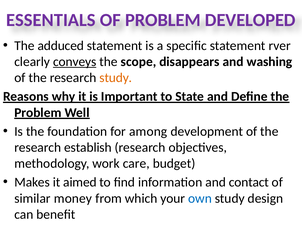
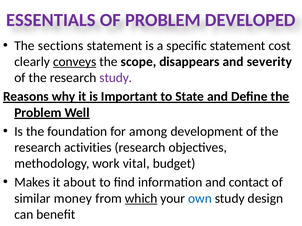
adduced: adduced -> sections (61, 46)
rver: rver -> cost (280, 46)
washing: washing -> severity (269, 62)
study colour: orange -> purple (116, 78)
establish: establish -> activities (88, 148)
care: care -> vital (136, 164)
aimed: aimed -> about (80, 183)
which underline: none -> present (141, 199)
